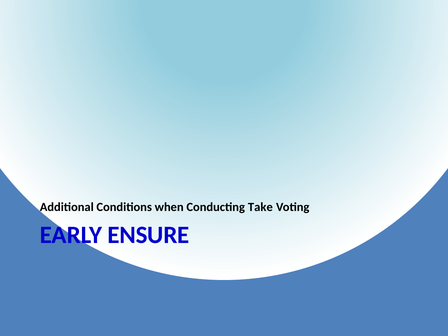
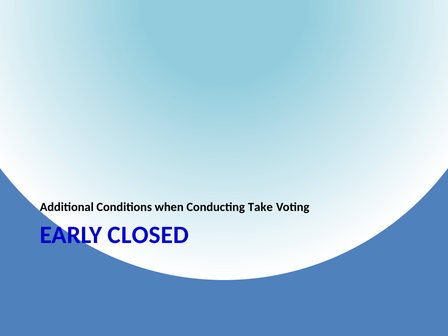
ENSURE: ENSURE -> CLOSED (148, 235)
